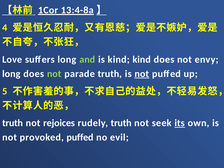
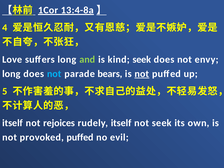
kind kind: kind -> seek (142, 59)
not colour: light green -> light blue (54, 74)
parade truth: truth -> bears (110, 74)
truth: truth -> itself (13, 123)
rudely truth: truth -> itself (121, 123)
its underline: present -> none (180, 123)
